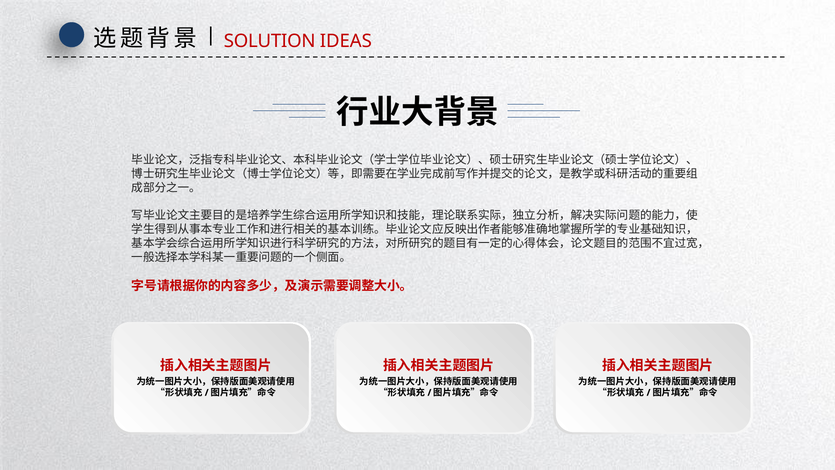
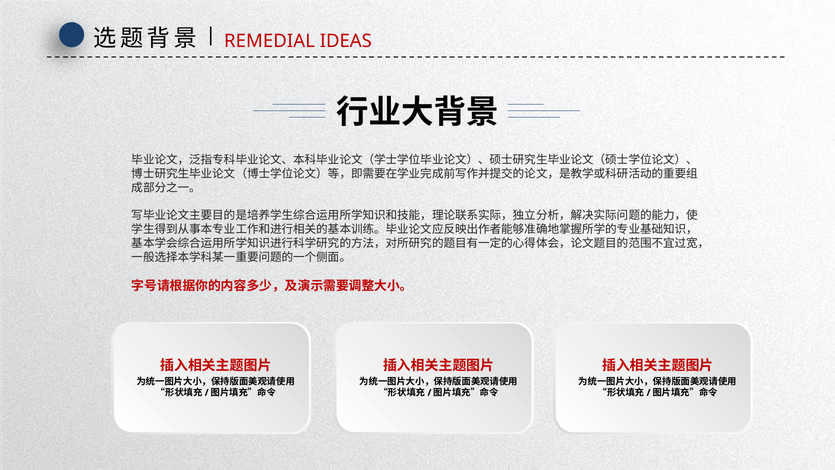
SOLUTION: SOLUTION -> REMEDIAL (270, 41)
